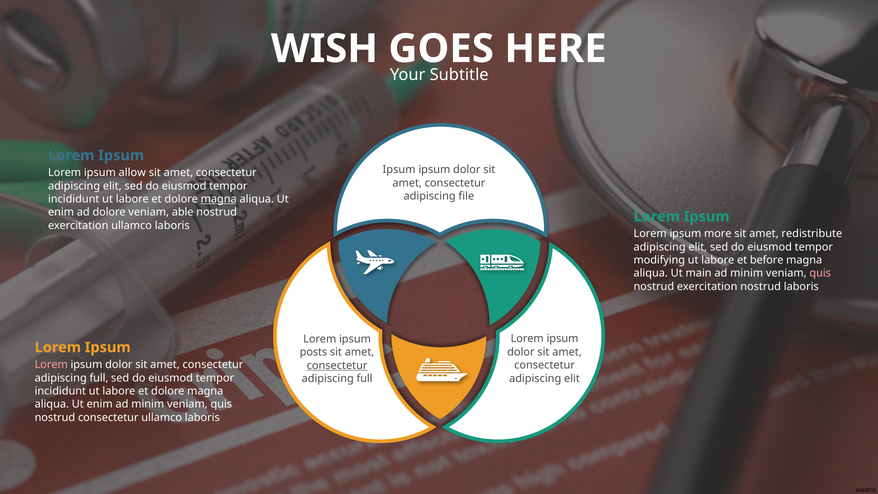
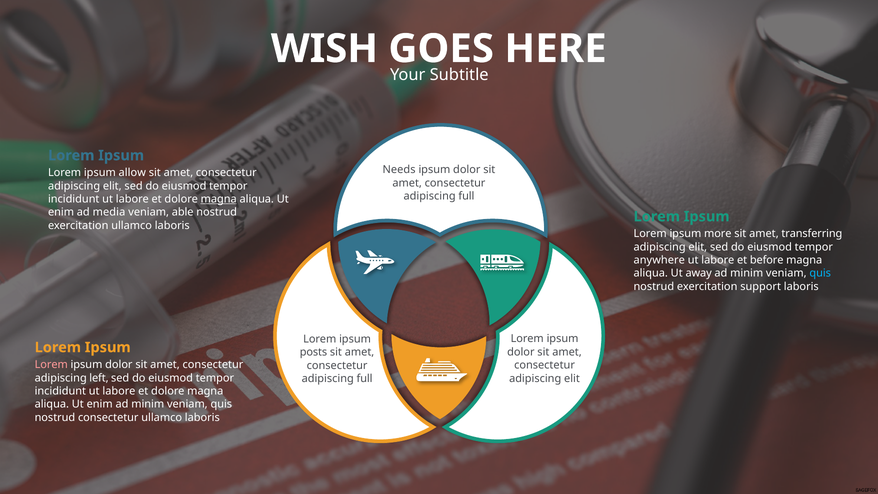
Ipsum: Ipsum -> Needs (399, 170)
file: file -> full (466, 196)
ad dolore: dolore -> media (109, 212)
redistribute: redistribute -> transferring (812, 234)
modifying: modifying -> anywhere (659, 260)
main: main -> away (699, 273)
quis colour: pink -> light blue (820, 273)
exercitation nostrud: nostrud -> support (761, 286)
consectetur underline: present -> none (337, 365)
full: full -> left (99, 378)
